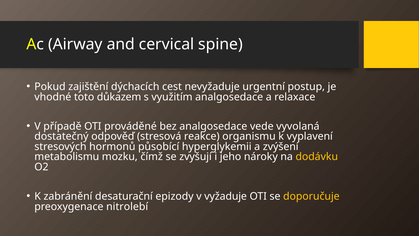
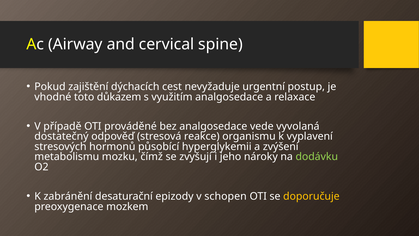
dodávku colour: yellow -> light green (317, 157)
vyžaduje: vyžaduje -> schopen (226, 196)
nitrolebí: nitrolebí -> mozkem (127, 206)
